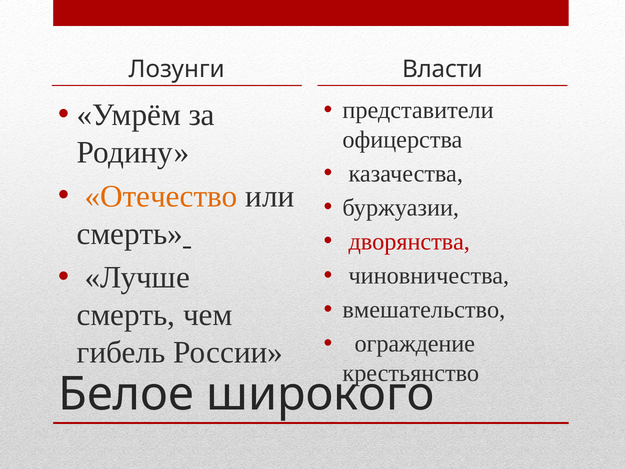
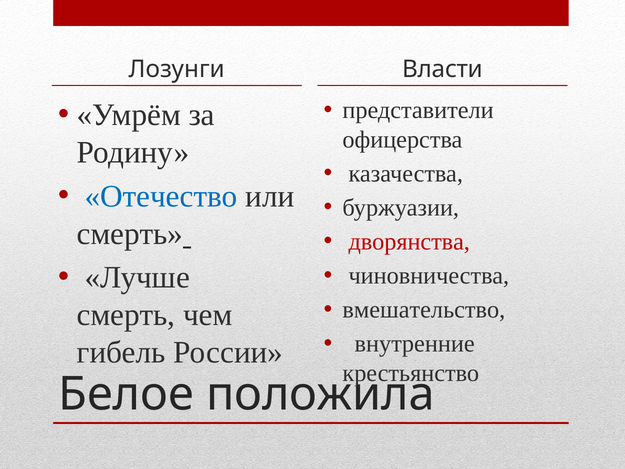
Отечество colour: orange -> blue (161, 196)
ограждение: ограждение -> внутренние (415, 344)
широкого: широкого -> положила (320, 394)
